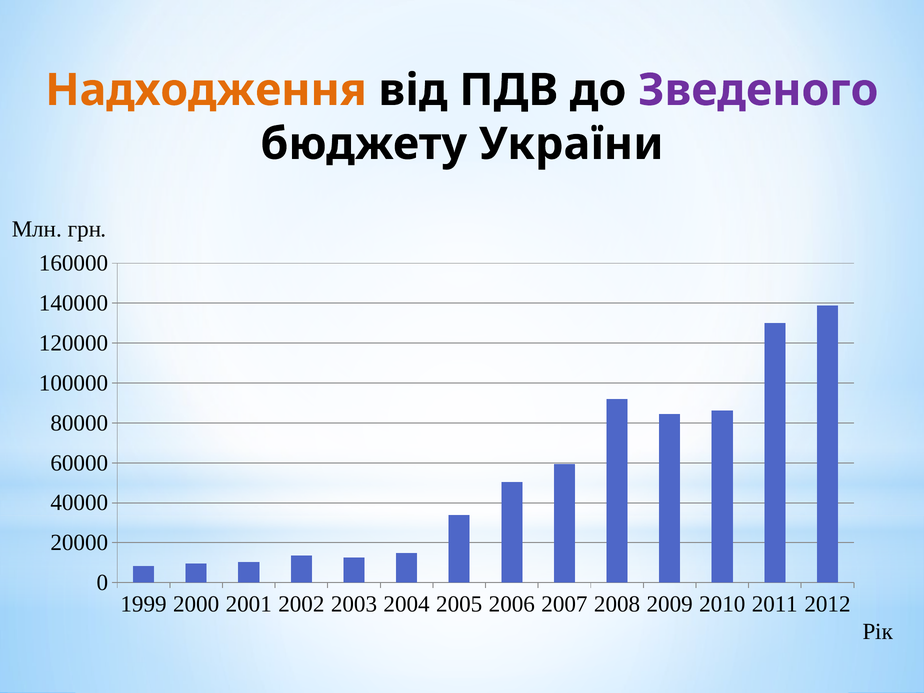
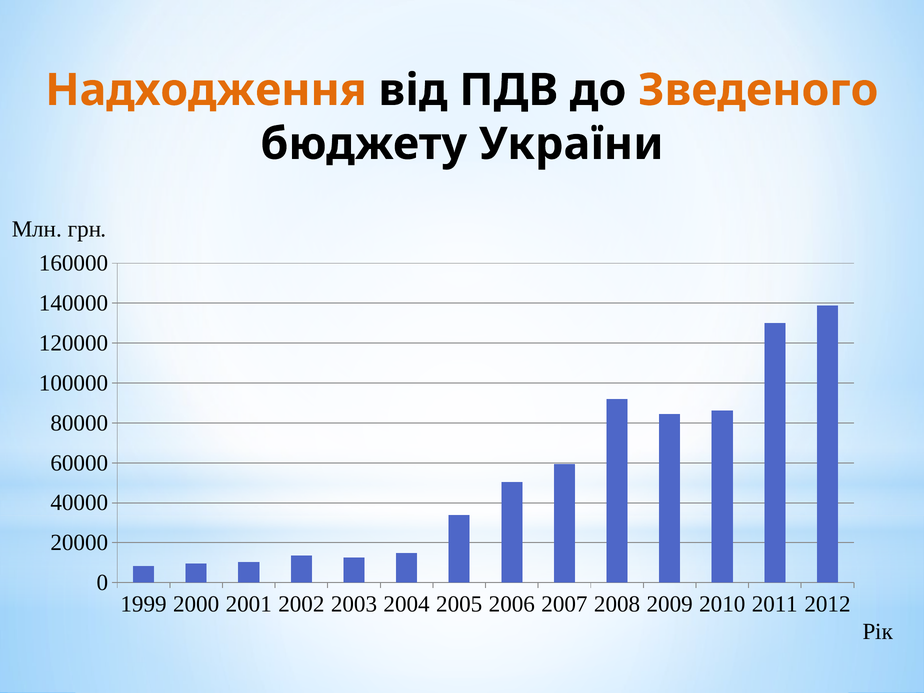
Зведеного colour: purple -> orange (758, 90)
